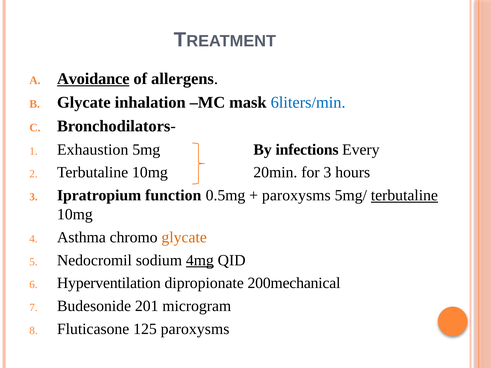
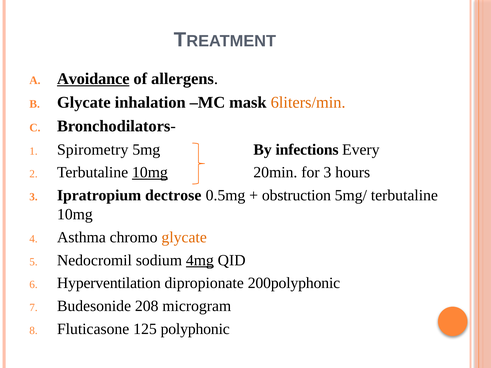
6liters/min colour: blue -> orange (308, 103)
Exhaustion: Exhaustion -> Spirometry (93, 150)
10mg underline: none -> present (150, 173)
function: function -> dectrose (173, 196)
paroxysms: paroxysms -> obstruction (296, 196)
terbutaline underline: present -> none (404, 196)
200mechanical: 200mechanical -> 200polyphonic (294, 283)
201: 201 -> 208 (147, 306)
125 paroxysms: paroxysms -> polyphonic (195, 329)
